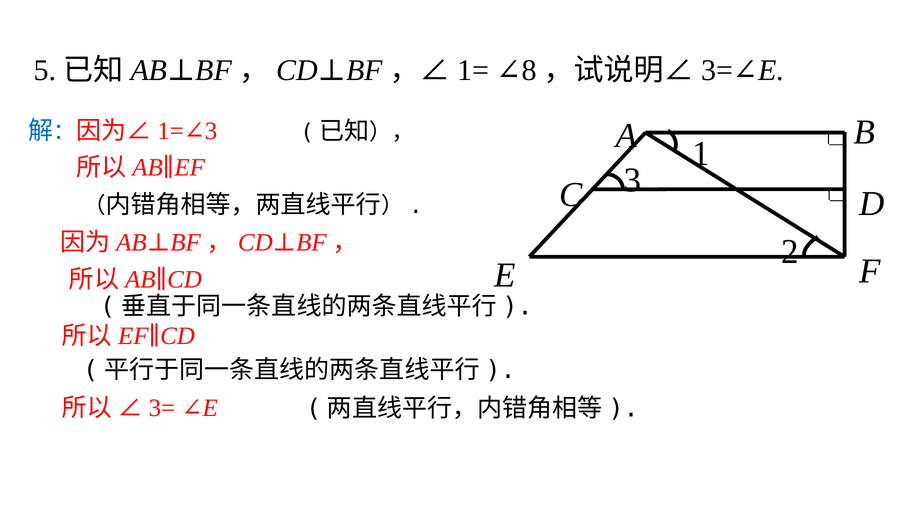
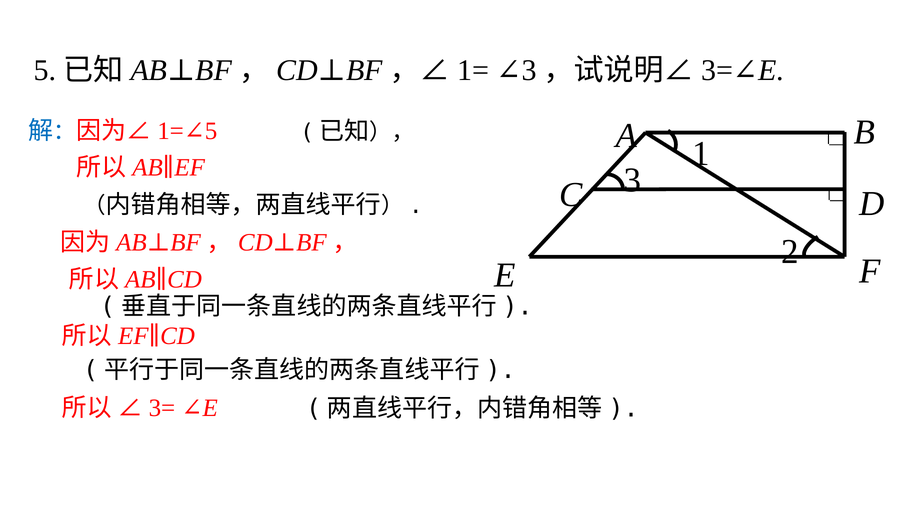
8: 8 -> 3 (529, 71)
3: 3 -> 5 (211, 131)
